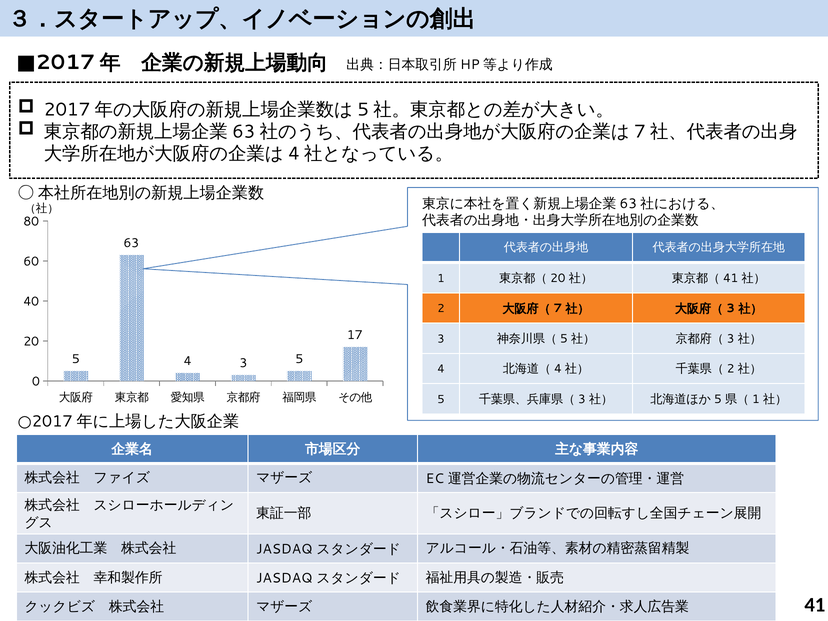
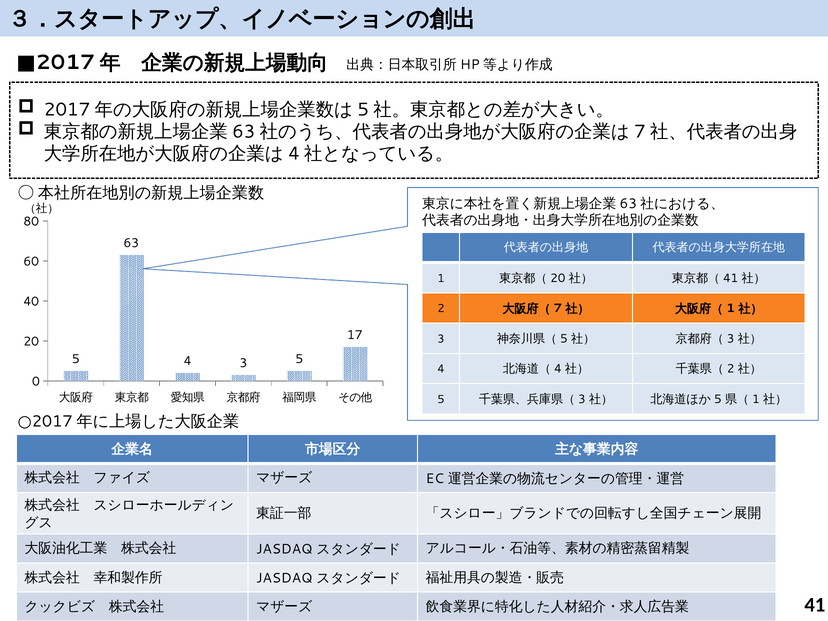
3: 3 -> 1 (731, 309)
